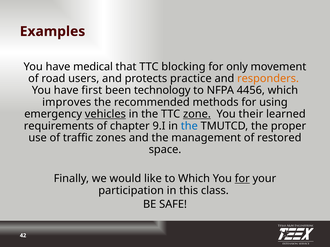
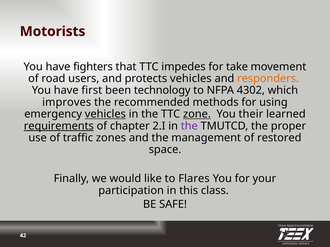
Examples: Examples -> Motorists (53, 31)
medical: medical -> fighters (93, 67)
blocking: blocking -> impedes (183, 67)
only: only -> take (237, 67)
protects practice: practice -> vehicles (191, 79)
4456: 4456 -> 4302 (251, 91)
requirements underline: none -> present (59, 126)
9.I: 9.I -> 2.I (159, 126)
the colour: blue -> purple (189, 126)
to Which: Which -> Flares (194, 179)
for underline: present -> none (242, 179)
